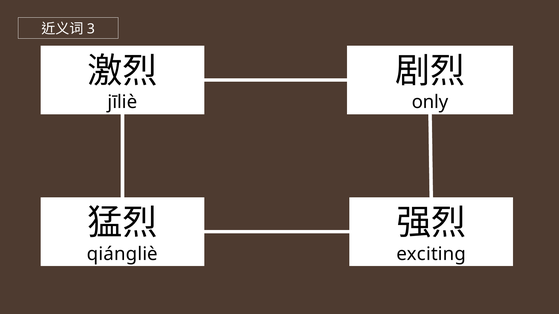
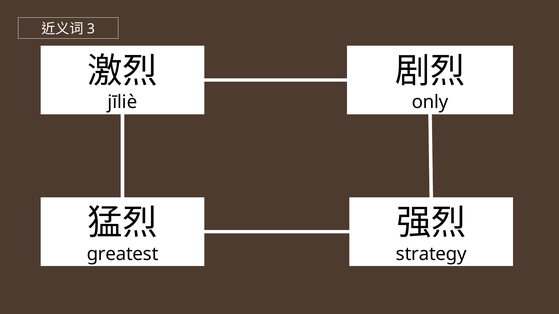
qiángliè: qiángliè -> greatest (123, 254)
exciting: exciting -> strategy (431, 254)
